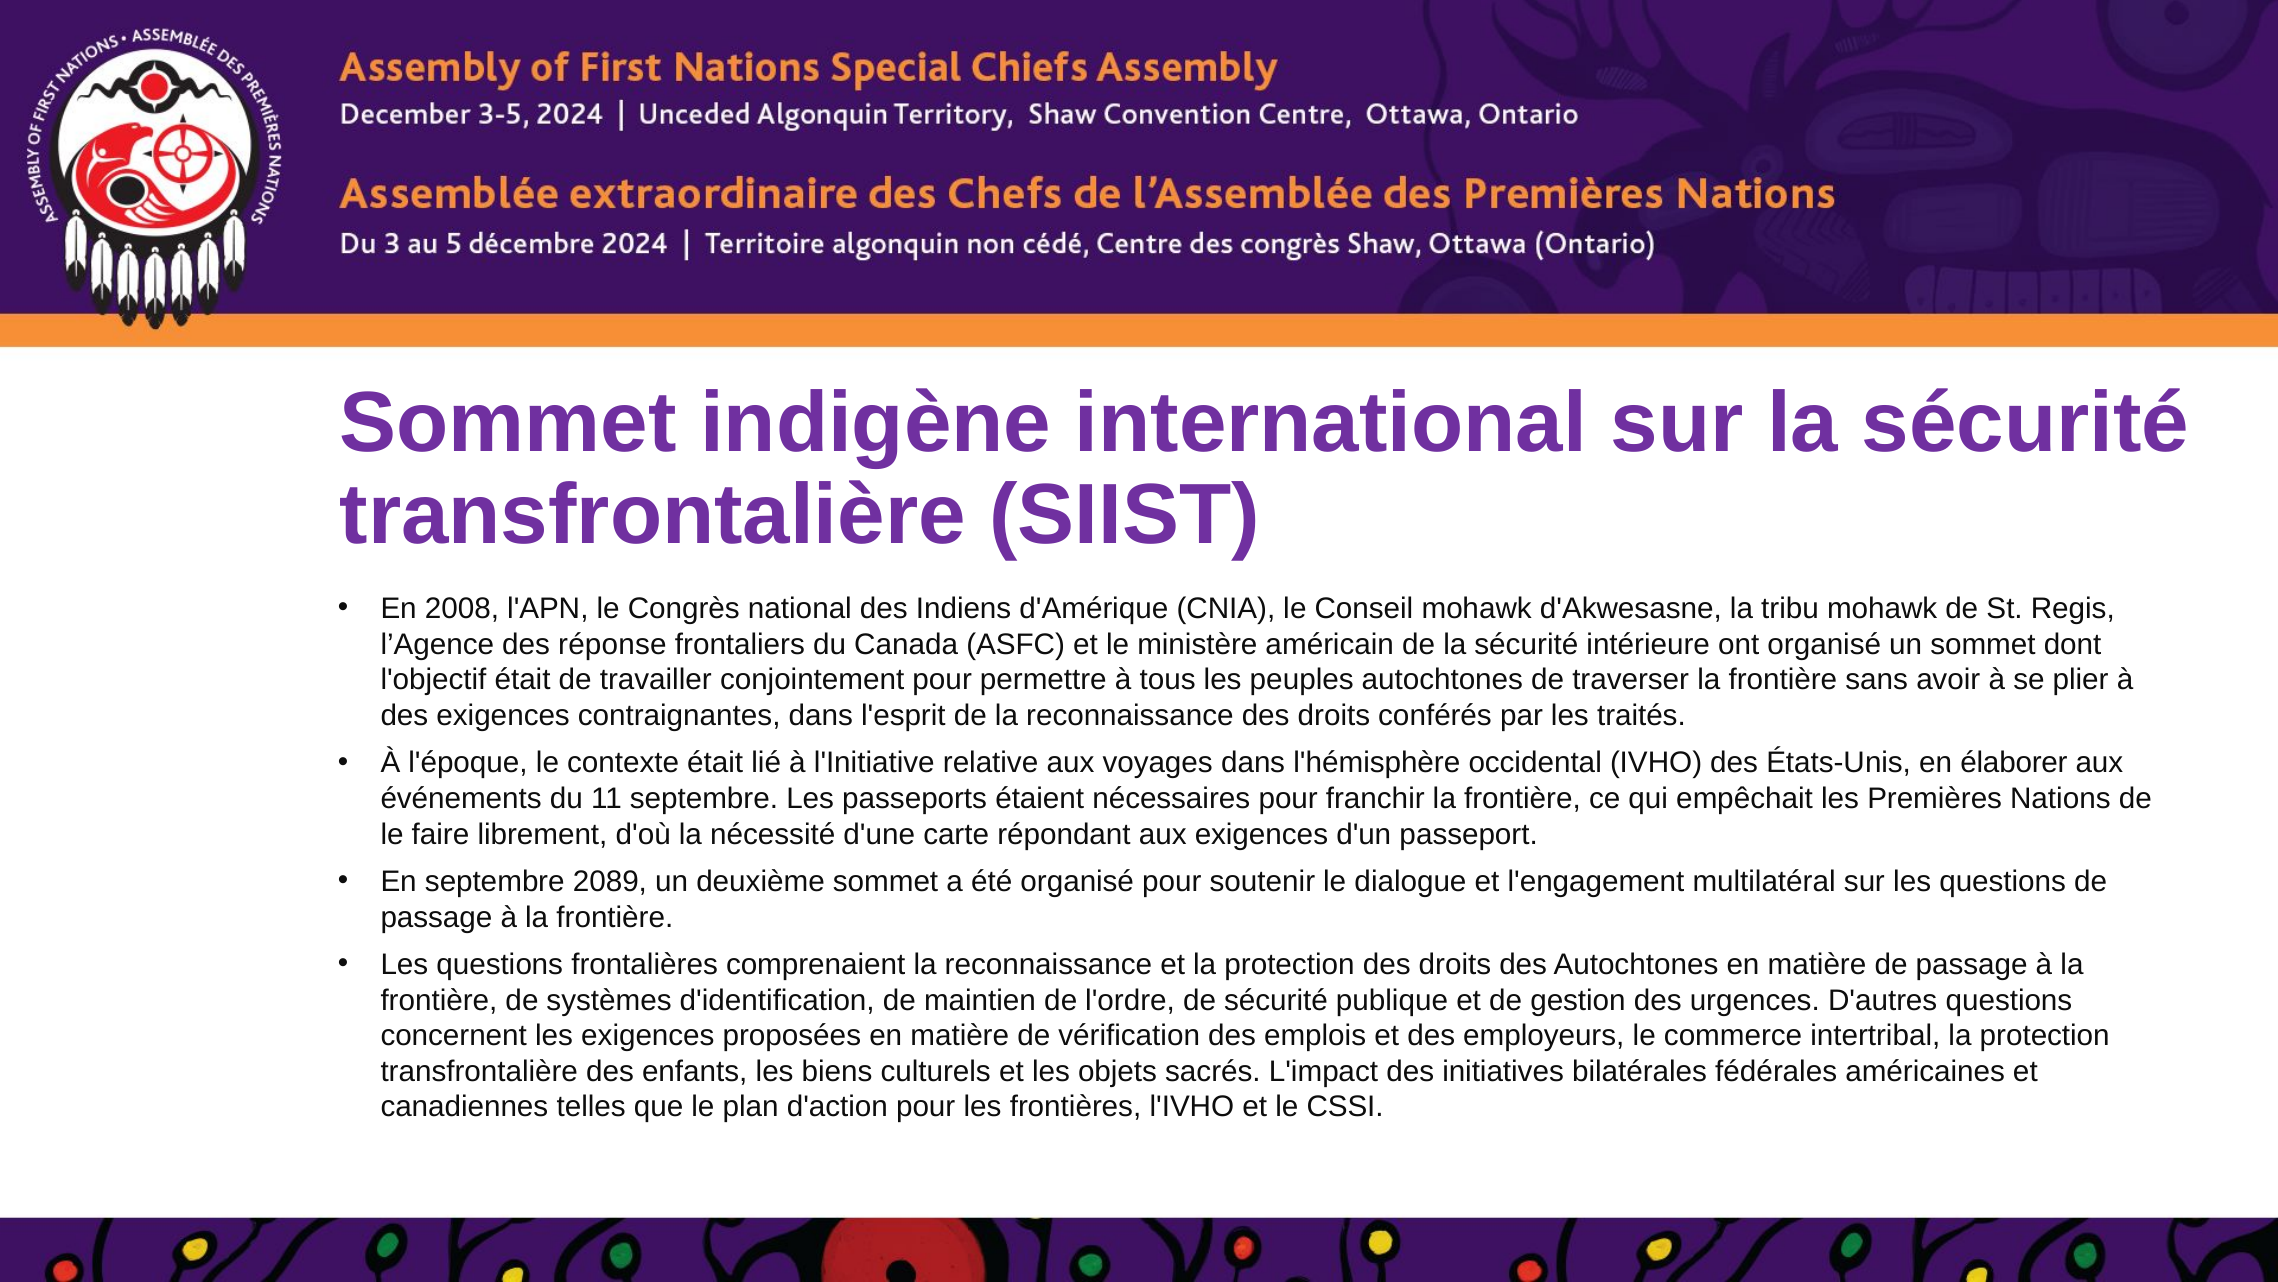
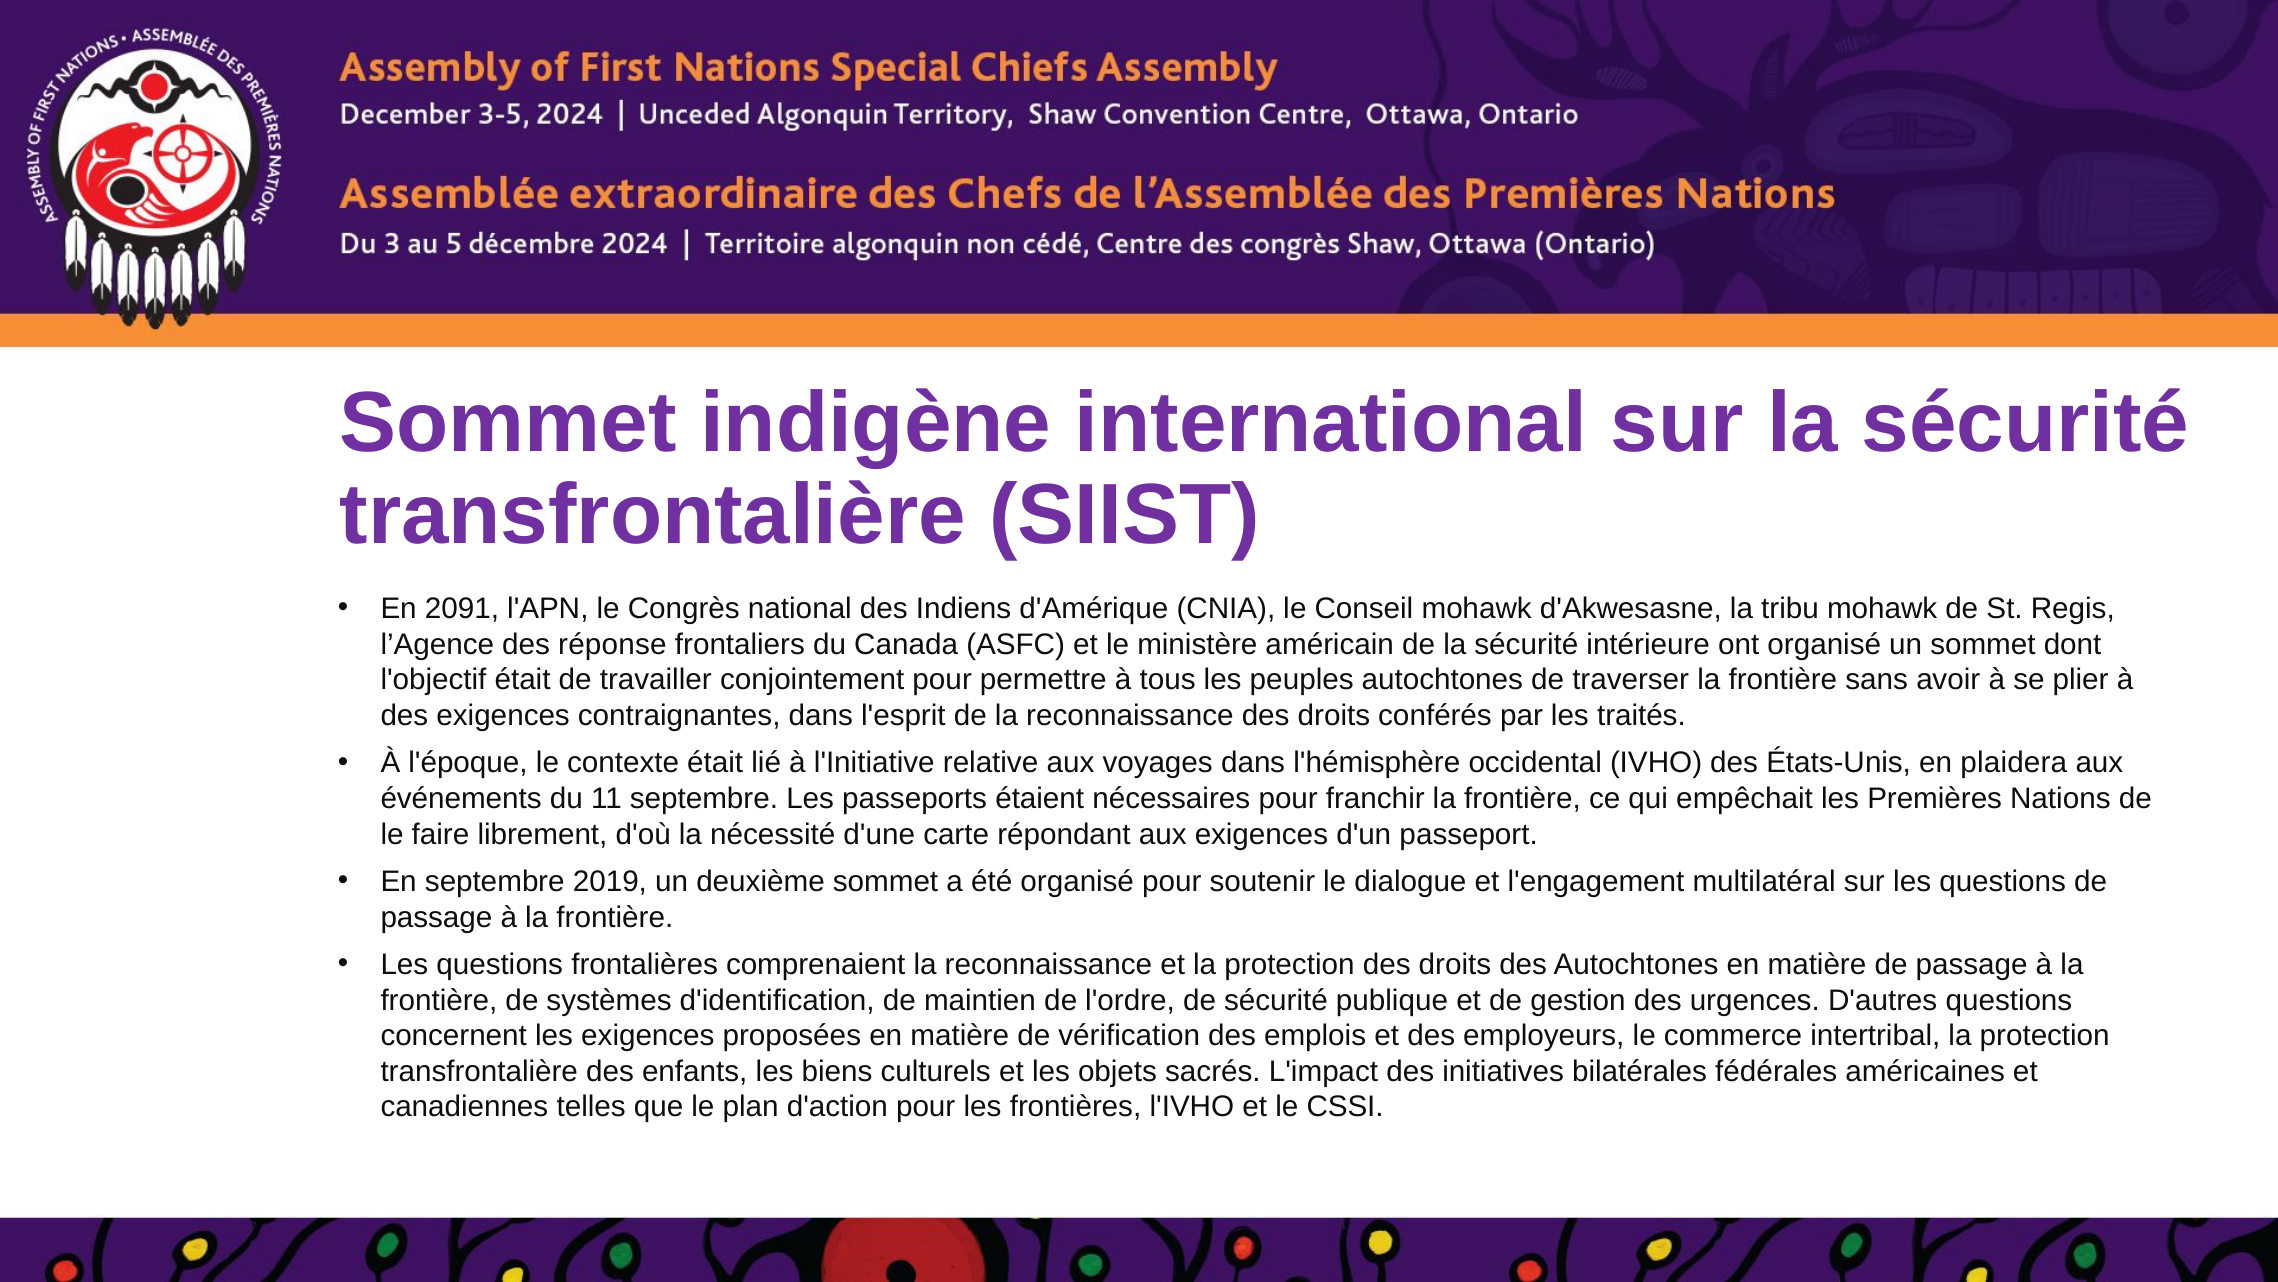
2008: 2008 -> 2091 (462, 609)
élaborer: élaborer -> plaidera (2014, 763)
2089: 2089 -> 2019 (610, 881)
